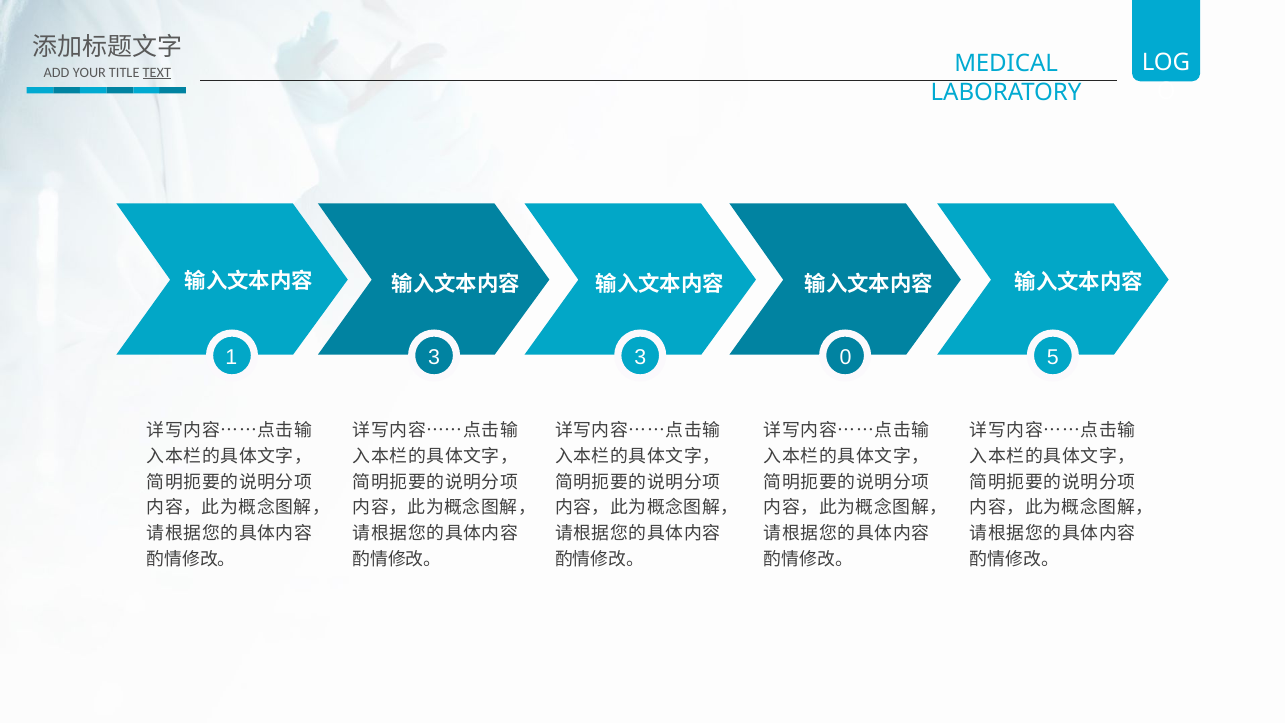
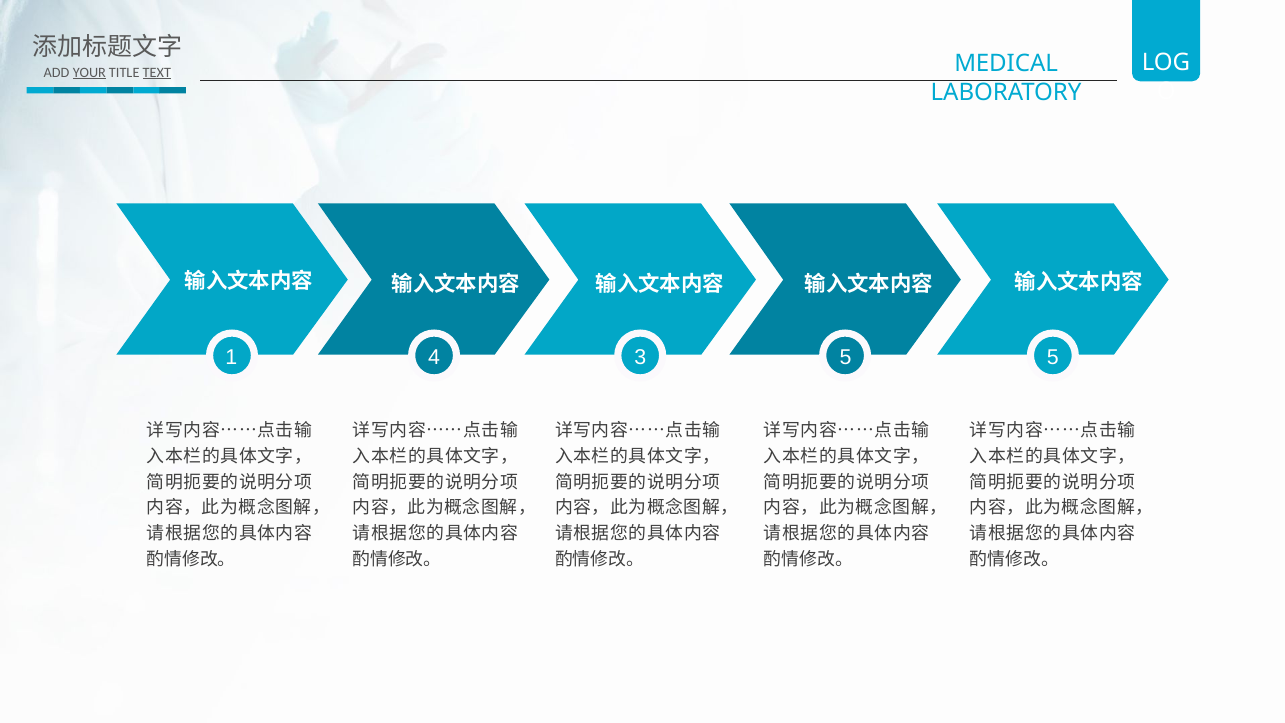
YOUR underline: none -> present (89, 73)
1 3: 3 -> 4 (434, 357)
3 0: 0 -> 5 (846, 357)
